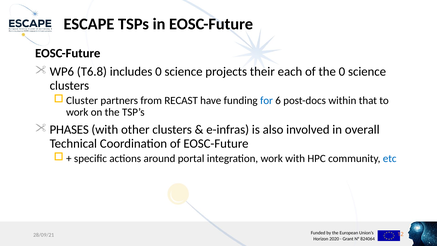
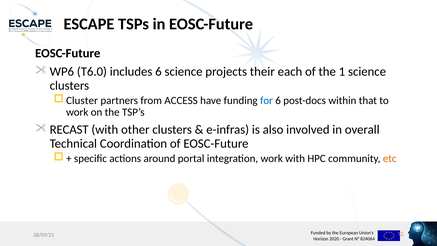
T6.8: T6.8 -> T6.0 (92, 72)
includes 0: 0 -> 6 (158, 72)
the 0: 0 -> 1 (342, 72)
RECAST: RECAST -> ACCESS (181, 100)
PHASES: PHASES -> RECAST (69, 130)
etc colour: blue -> orange (390, 158)
